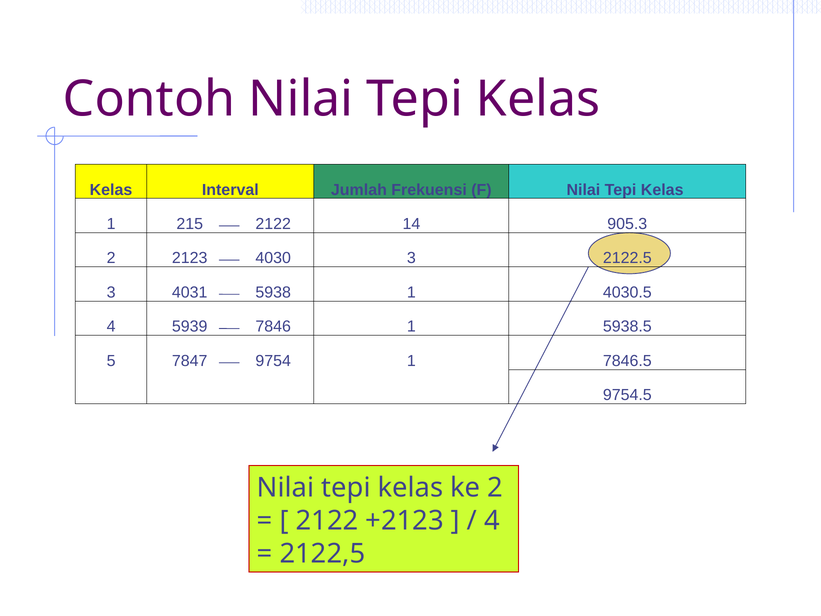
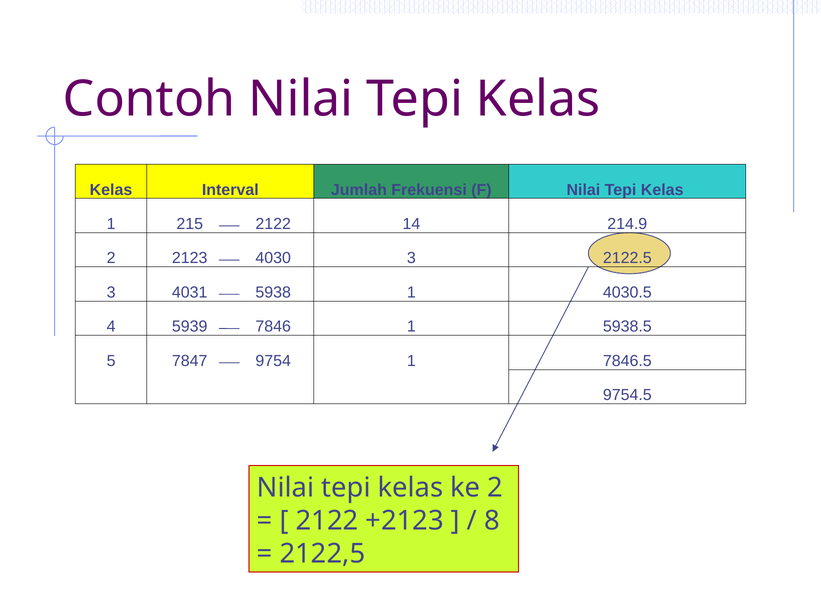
905.3: 905.3 -> 214.9 (627, 224)
4: 4 -> 8 (492, 520)
